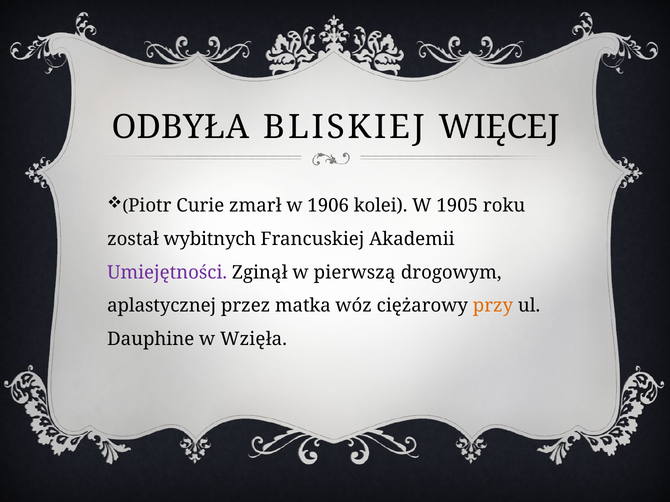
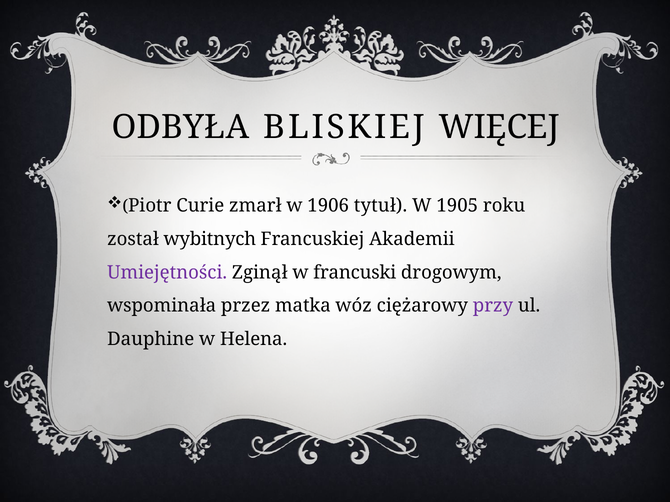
kolei: kolei -> tytuł (381, 206)
pierwszą: pierwszą -> francuski (355, 273)
aplastycznej: aplastycznej -> wspominała (162, 306)
przy colour: orange -> purple (493, 306)
Wzięła: Wzięła -> Helena (254, 340)
